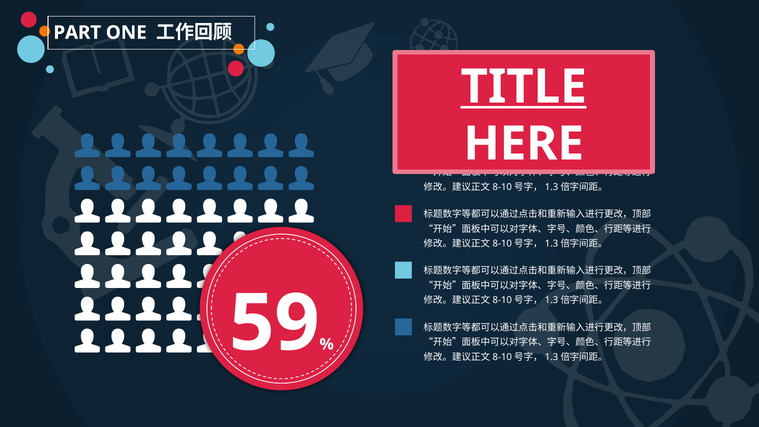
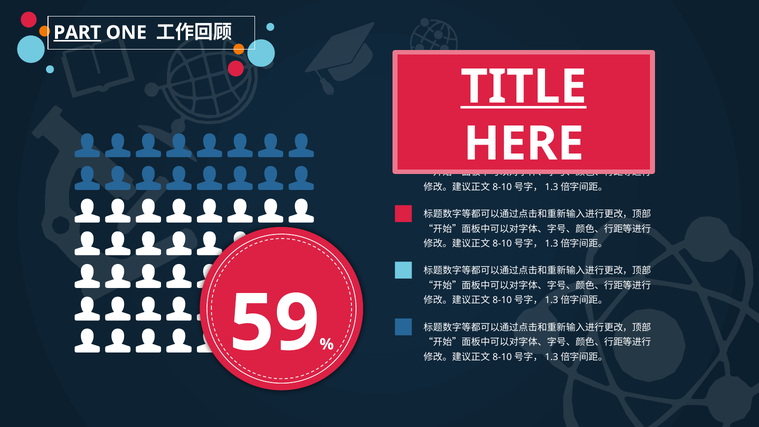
PART underline: none -> present (77, 33)
